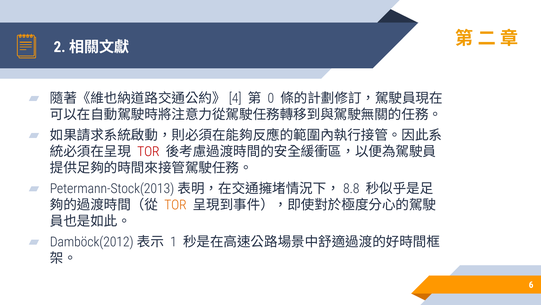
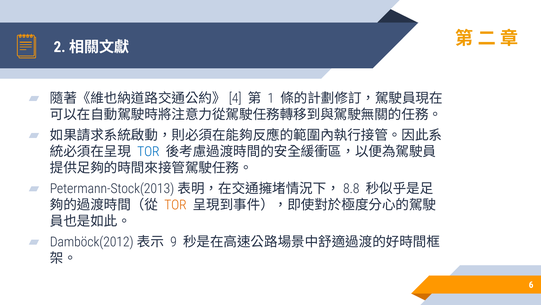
0: 0 -> 1 (271, 98)
TOR colour: red -> blue (148, 151)
1: 1 -> 9 (173, 242)
